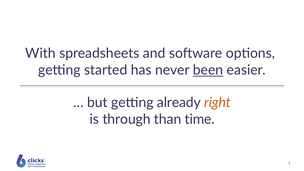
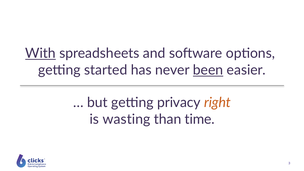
With underline: none -> present (40, 53)
already: already -> privacy (179, 102)
through: through -> wasting (126, 119)
